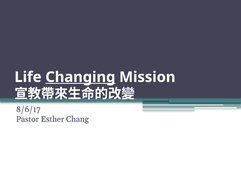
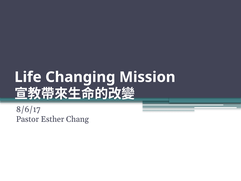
Changing underline: present -> none (80, 77)
